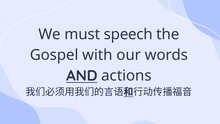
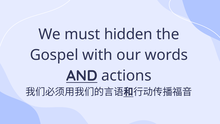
speech: speech -> hidden (128, 34)
